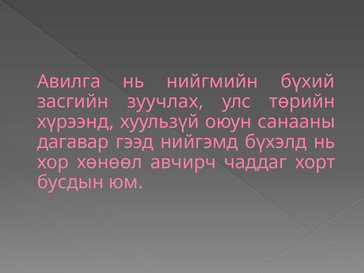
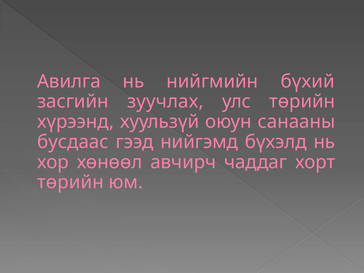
дагавар: дагавар -> бусдаас (73, 142)
бусдын: бусдын -> төрийн (70, 182)
